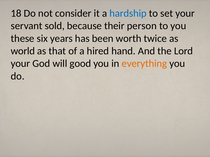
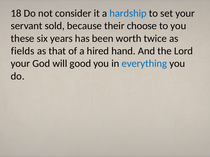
person: person -> choose (142, 26)
world: world -> fields (23, 51)
everything colour: orange -> blue (144, 64)
